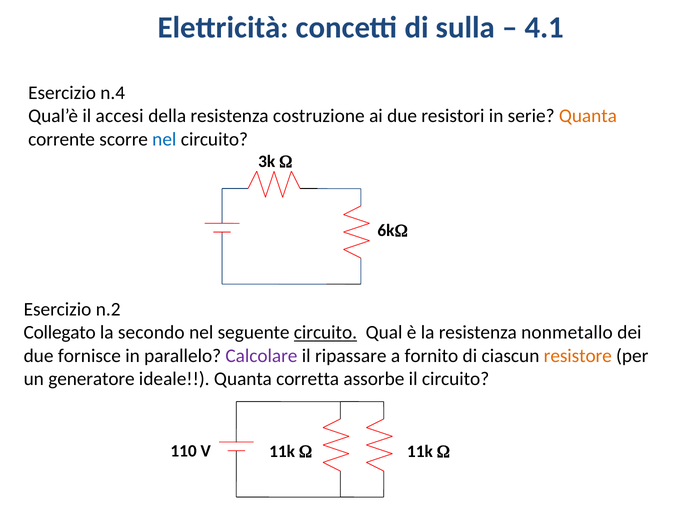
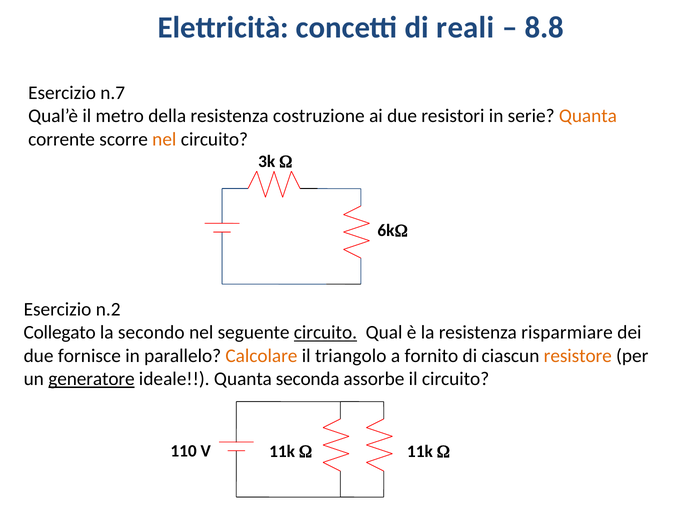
sulla: sulla -> reali (465, 27)
4.1: 4.1 -> 8.8 (544, 27)
n.4: n.4 -> n.7 (113, 93)
accesi: accesi -> metro (120, 116)
nel colour: blue -> orange (164, 139)
nonmetallo: nonmetallo -> risparmiare (567, 332)
Calcolare colour: purple -> orange (261, 355)
ripassare: ripassare -> triangolo (351, 355)
generatore underline: none -> present (91, 379)
corretta: corretta -> seconda (308, 379)
